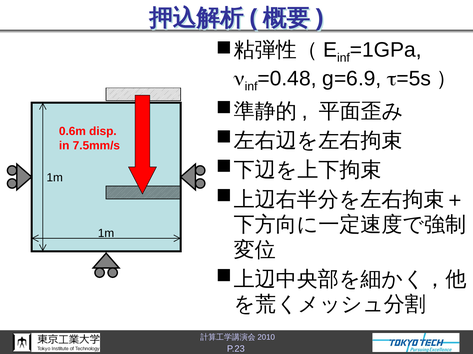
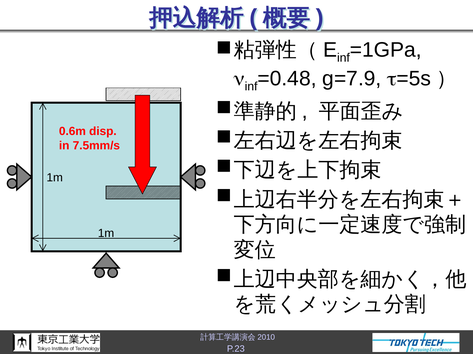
g=6.9: g=6.9 -> g=7.9 (352, 79)
